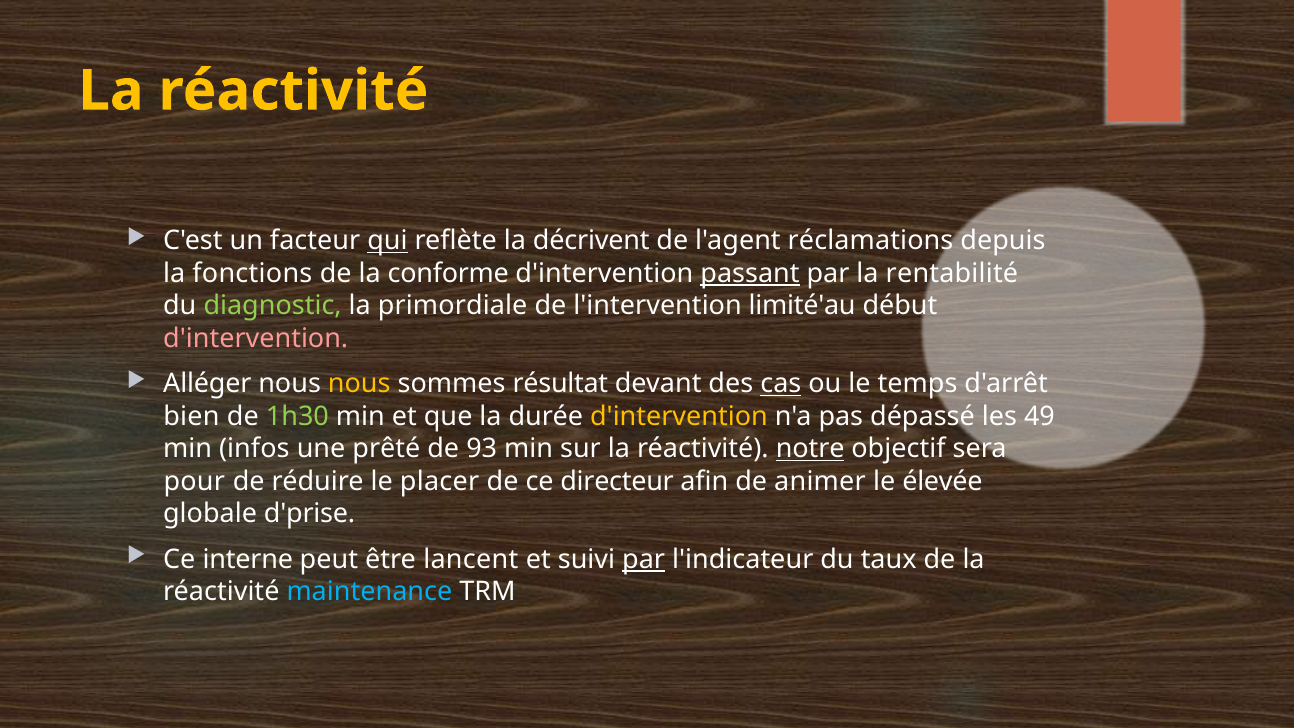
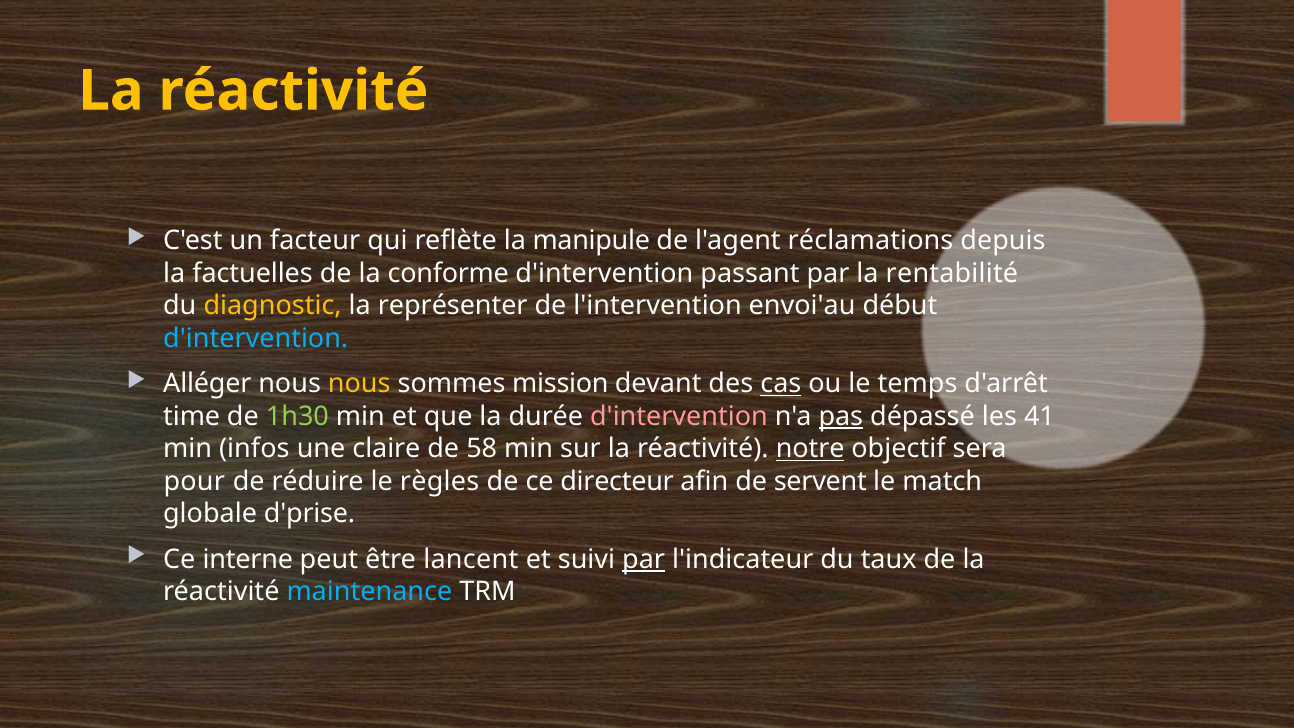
qui underline: present -> none (387, 241)
décrivent: décrivent -> manipule (591, 241)
fonctions: fonctions -> factuelles (253, 273)
passant underline: present -> none (750, 273)
diagnostic colour: light green -> yellow (273, 306)
primordiale: primordiale -> représenter (453, 306)
limité'au: limité'au -> envoi'au (802, 306)
d'intervention colour: pink -> light blue (256, 338)
résultat: résultat -> mission (560, 384)
bien: bien -> time (192, 416)
d'intervention colour: yellow -> pink (679, 416)
pas underline: none -> present (841, 416)
49: 49 -> 41 (1039, 416)
prêté: prêté -> claire (386, 449)
93: 93 -> 58 (482, 449)
placer: placer -> règles (440, 481)
animer: animer -> servent (820, 481)
élevée: élevée -> match (942, 481)
